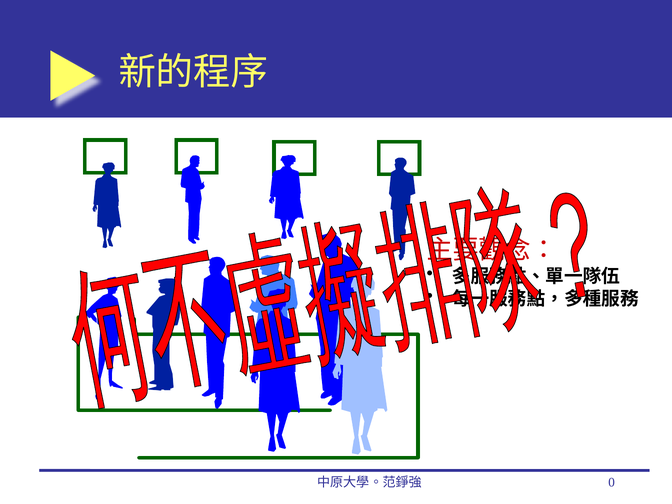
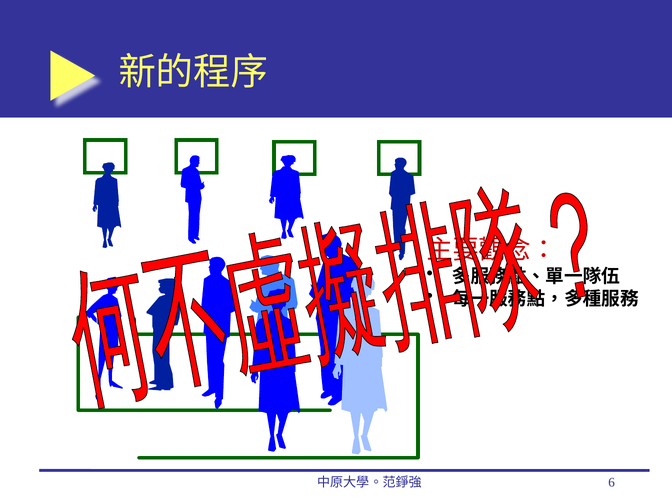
0: 0 -> 6 (612, 483)
